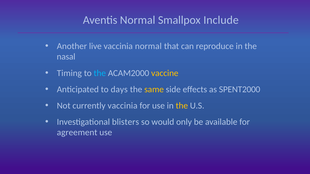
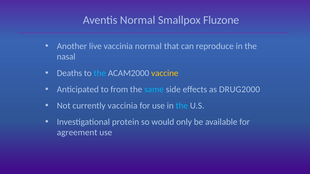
Include: Include -> Fluzone (221, 20)
Timing: Timing -> Deaths (69, 73)
days: days -> from (119, 90)
same colour: yellow -> light blue (154, 90)
SPENT2000: SPENT2000 -> DRUG2000 (240, 90)
the colour: yellow -> light blue (182, 106)
blisters: blisters -> protein (126, 122)
